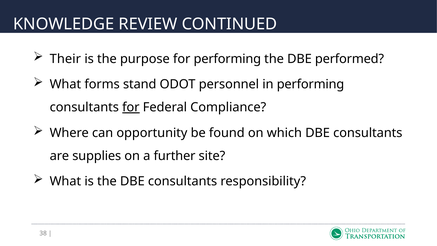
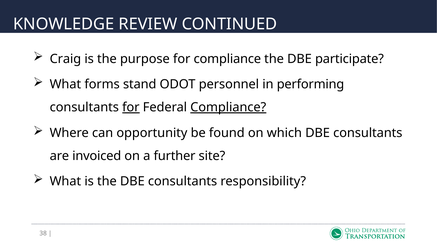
Their: Their -> Craig (65, 59)
for performing: performing -> compliance (227, 59)
performed: performed -> participate (349, 59)
Compliance underline: none -> present (228, 107)
supplies: supplies -> invoiced (97, 156)
